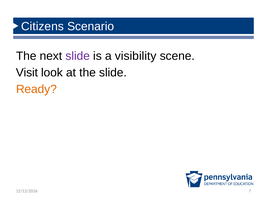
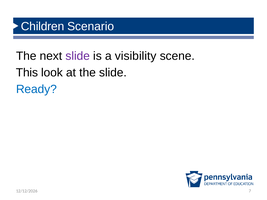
Citizens: Citizens -> Children (43, 26)
Visit: Visit -> This (27, 73)
Ready colour: orange -> blue (36, 89)
